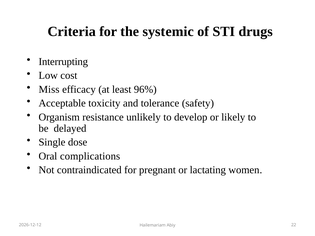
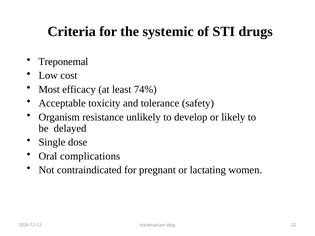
Interrupting: Interrupting -> Treponemal (63, 62)
Miss: Miss -> Most (49, 89)
96%: 96% -> 74% (145, 89)
